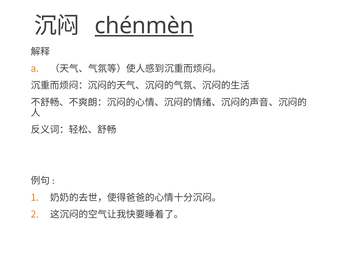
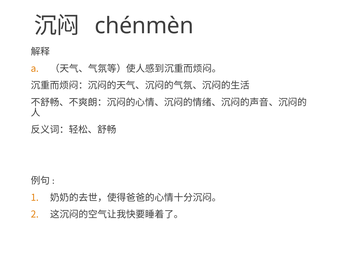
chénmèn underline: present -> none (144, 26)
